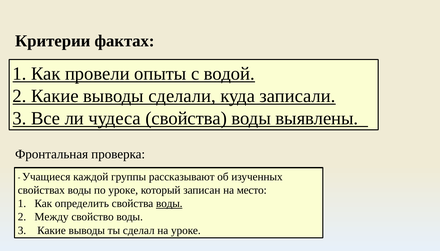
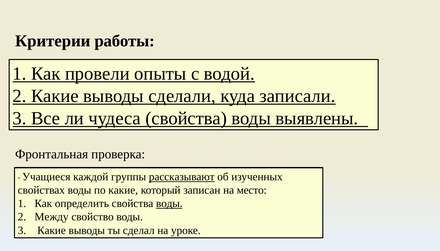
фактах: фактах -> работы (125, 41)
рассказывают underline: none -> present (182, 177)
по уроке: уроке -> какие (123, 190)
